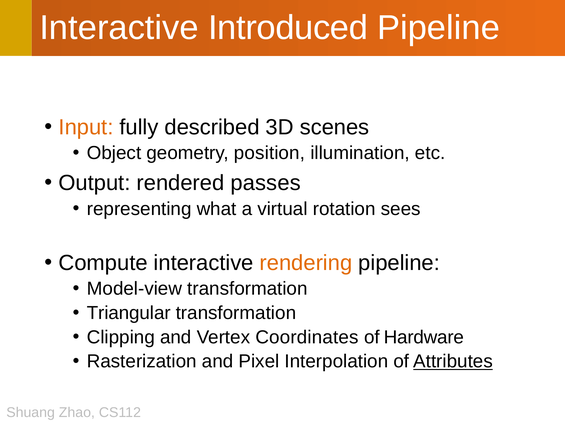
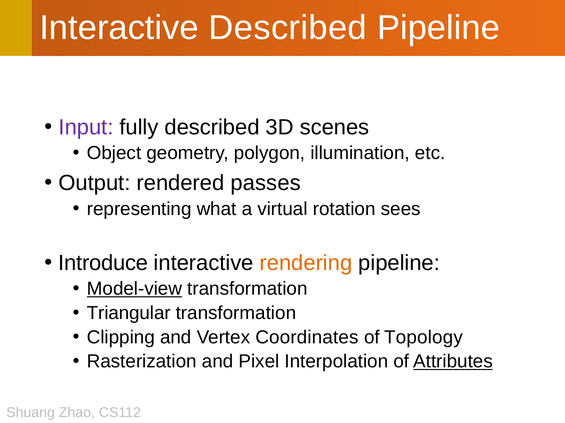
Interactive Introduced: Introduced -> Described (288, 28)
Input colour: orange -> purple (86, 127)
position: position -> polygon (270, 153)
Compute: Compute -> Introduce (103, 263)
Model-view underline: none -> present (134, 289)
Hardware: Hardware -> Topology (424, 338)
